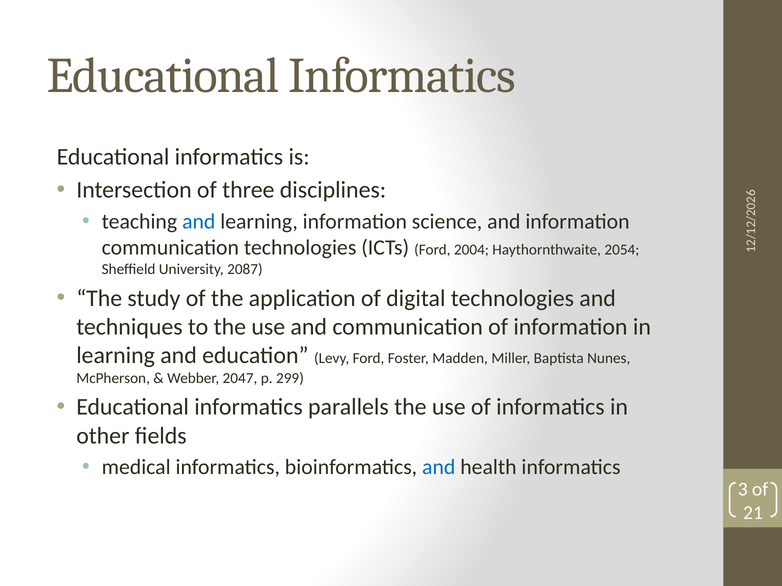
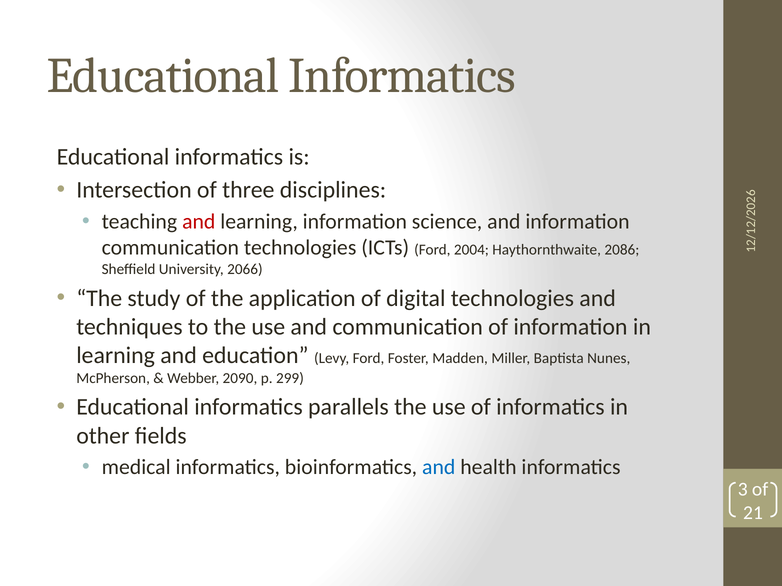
and colour: blue -> red (199, 222)
2054: 2054 -> 2086 (622, 250)
2087: 2087 -> 2066 (245, 270)
2047: 2047 -> 2090 (240, 379)
